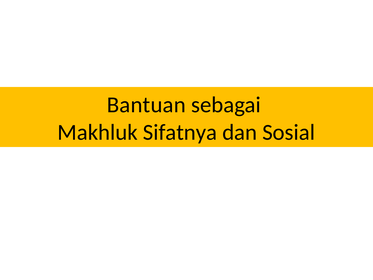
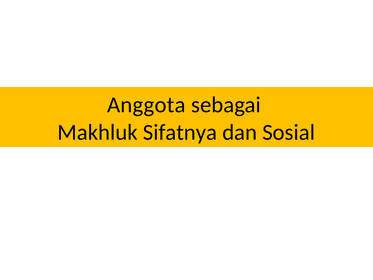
Bantuan: Bantuan -> Anggota (146, 105)
